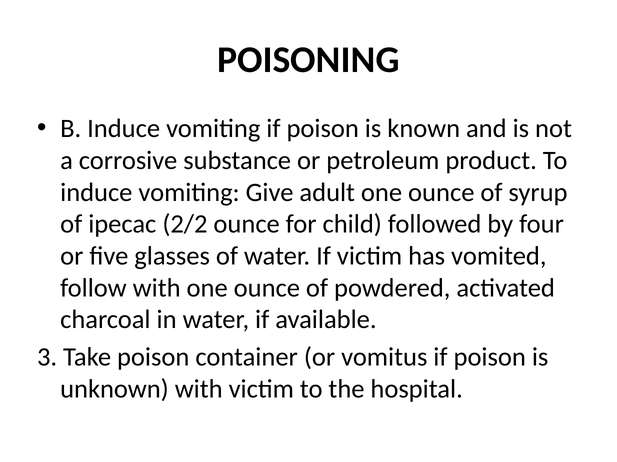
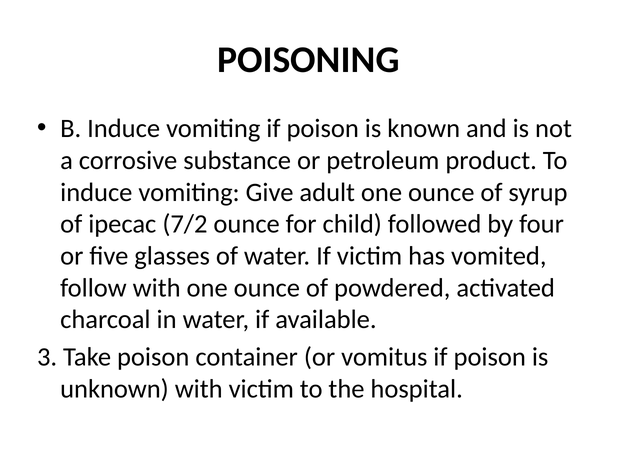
2/2: 2/2 -> 7/2 (185, 225)
